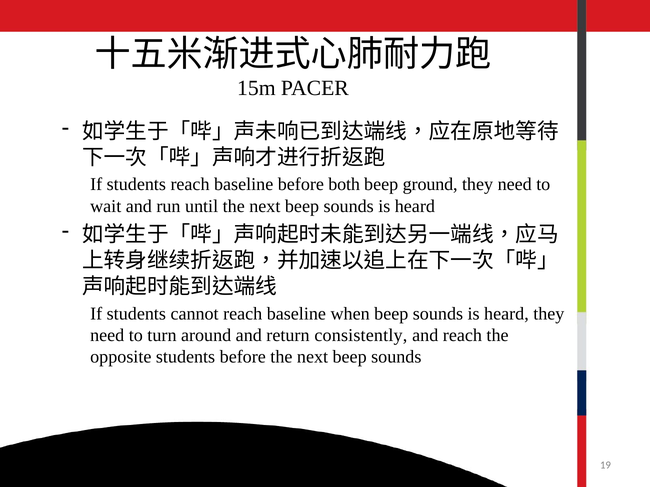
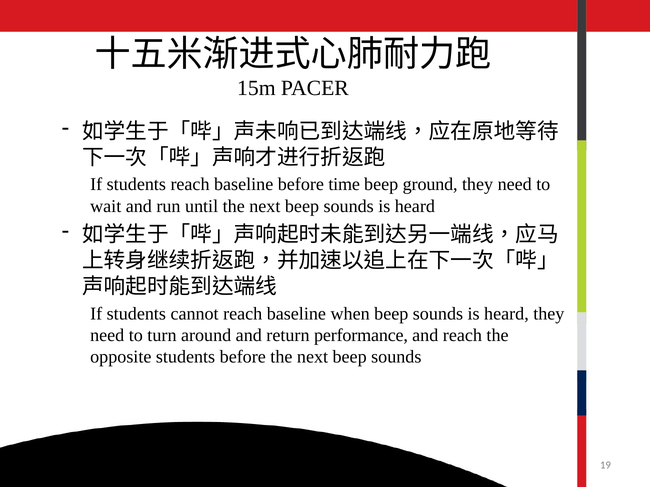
both: both -> time (344, 185)
consistently: consistently -> performance (361, 336)
